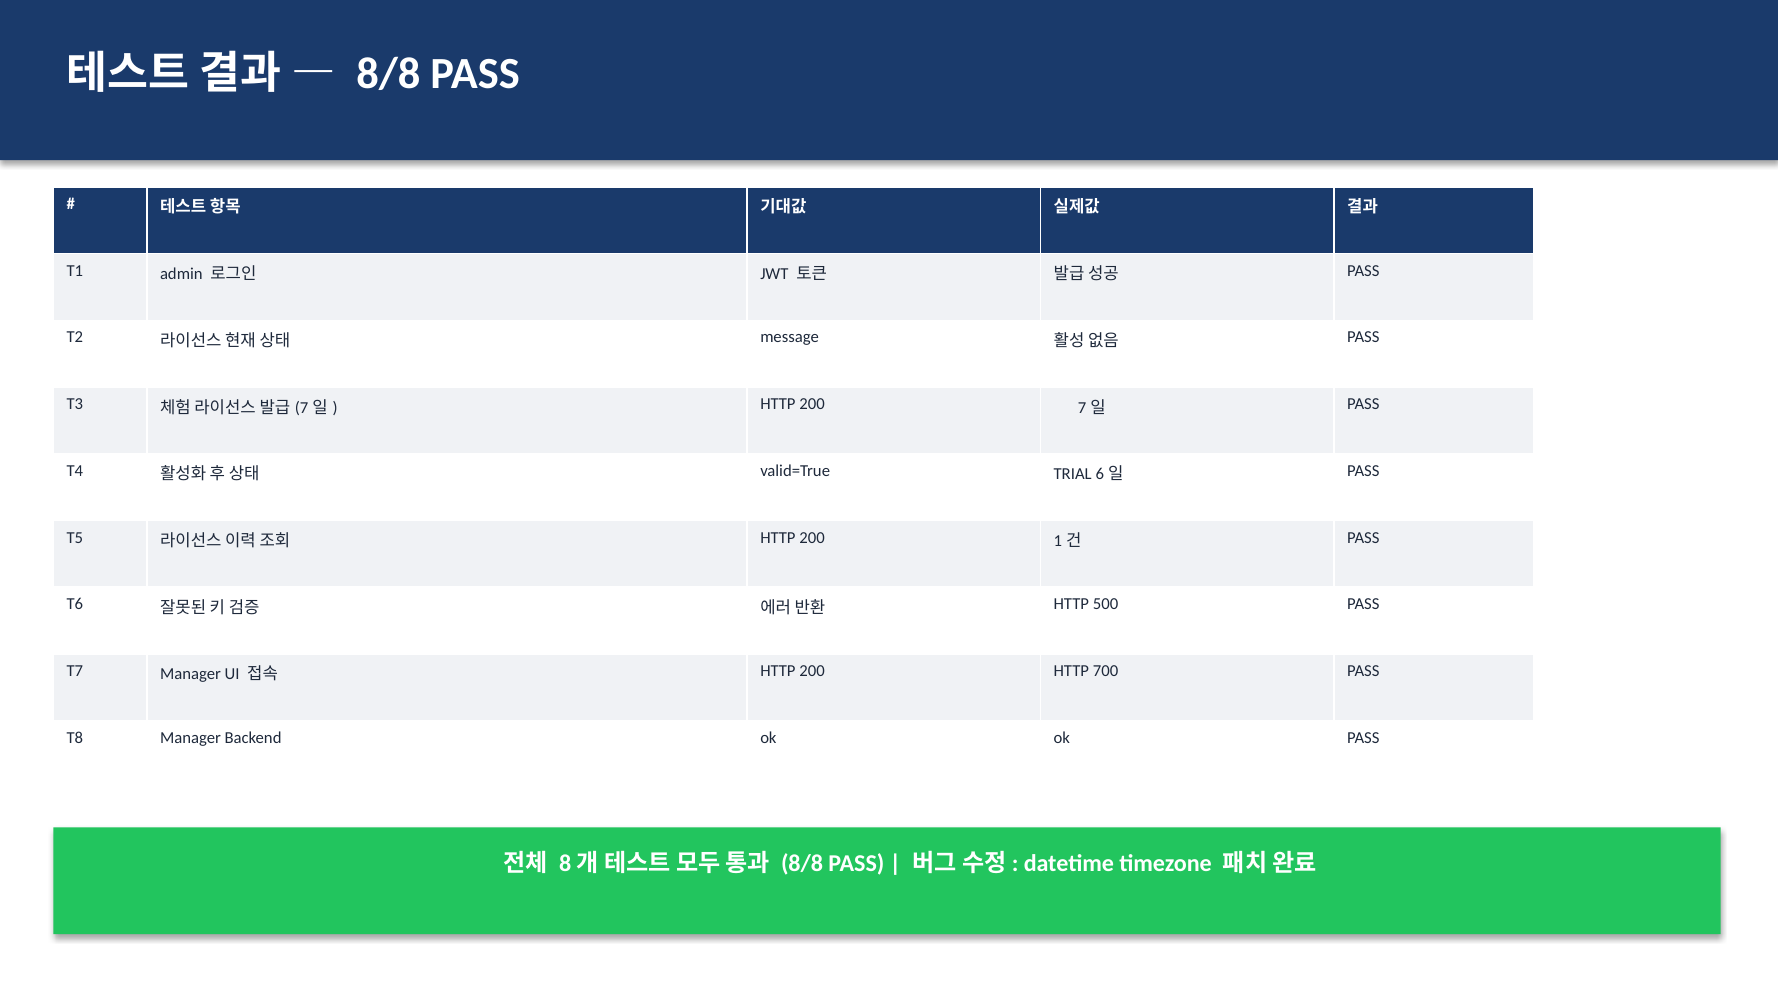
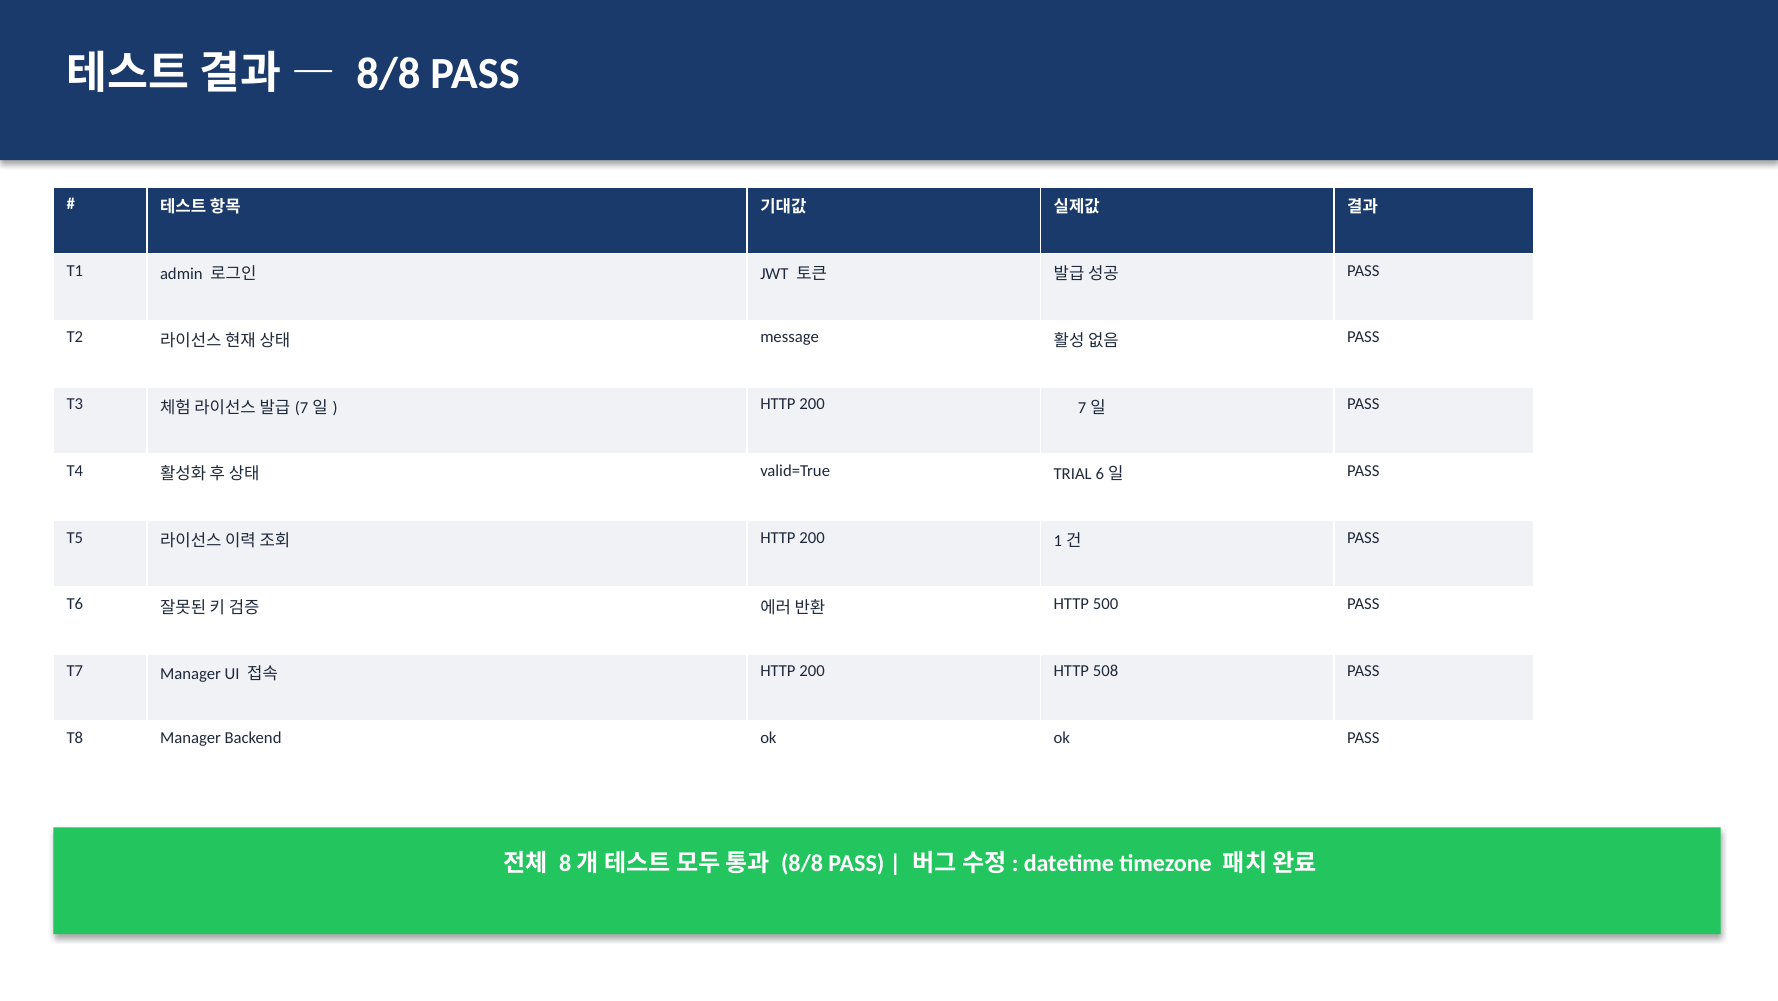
700: 700 -> 508 (1106, 671)
